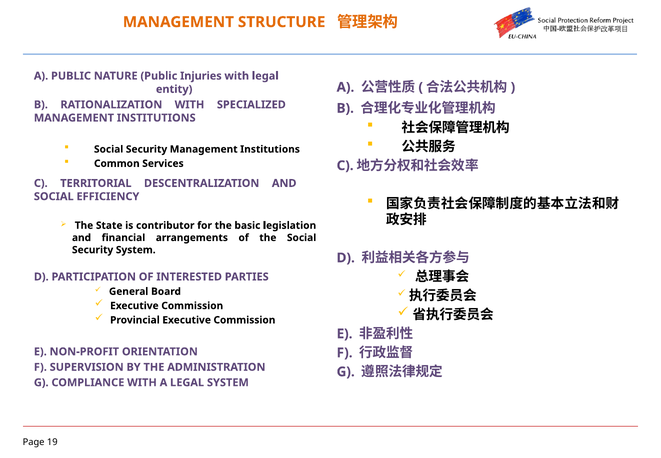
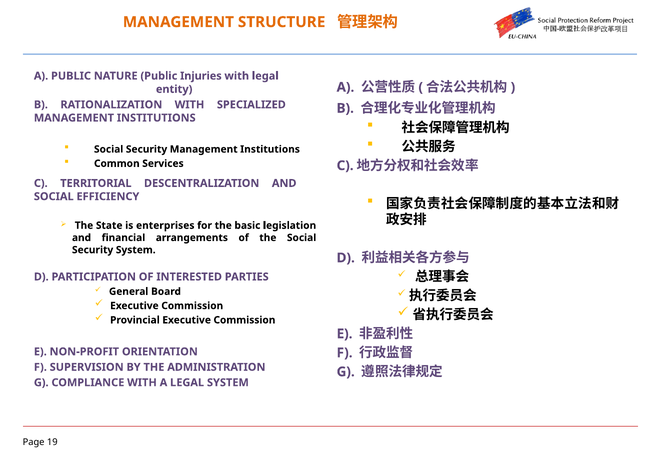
contributor: contributor -> enterprises (165, 225)
